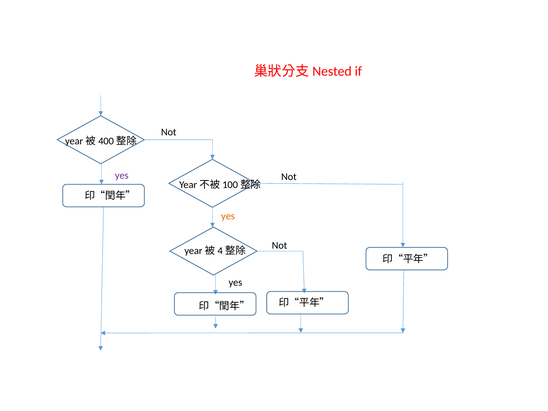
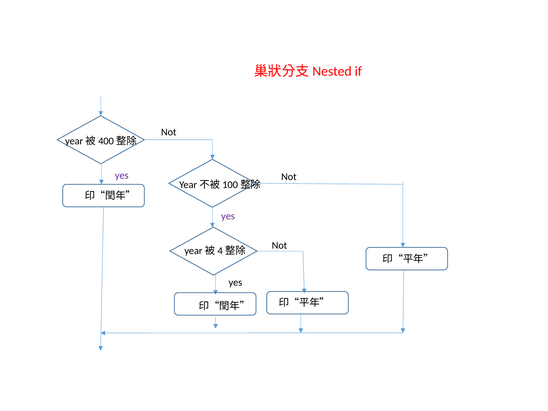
yes colour: orange -> purple (228, 216)
